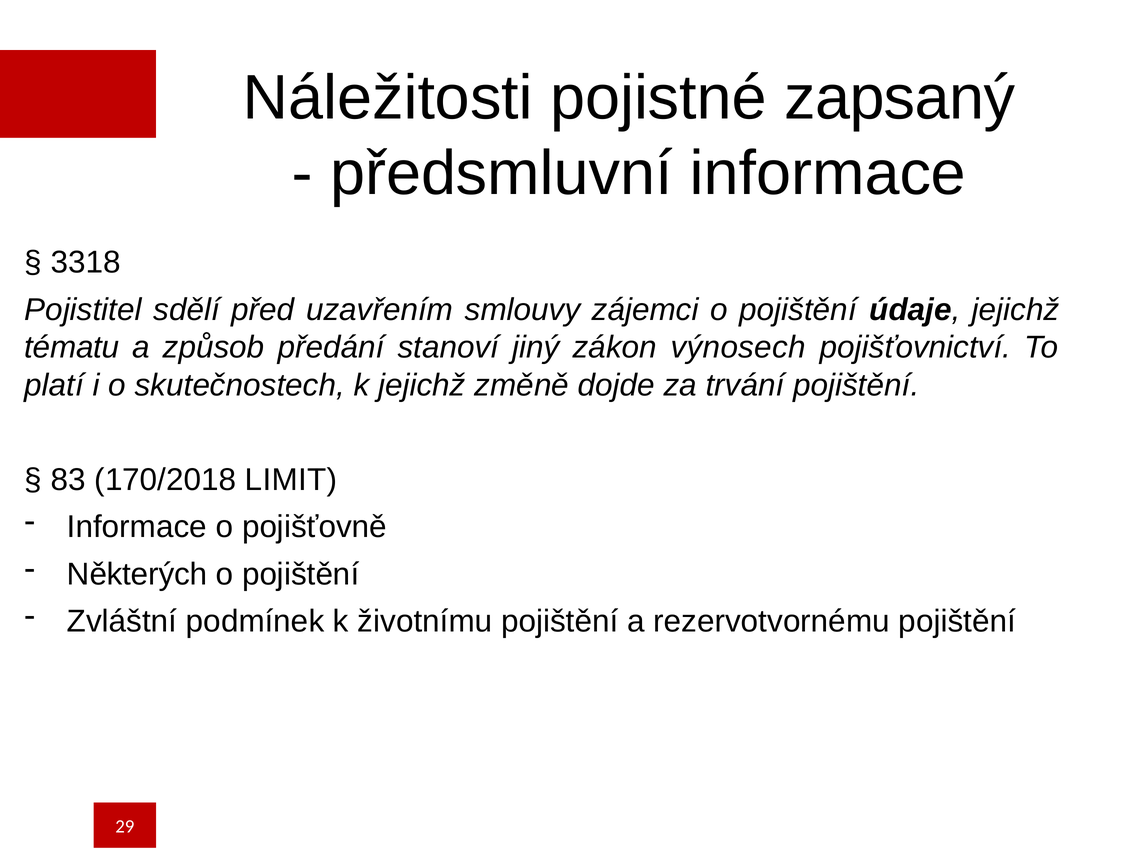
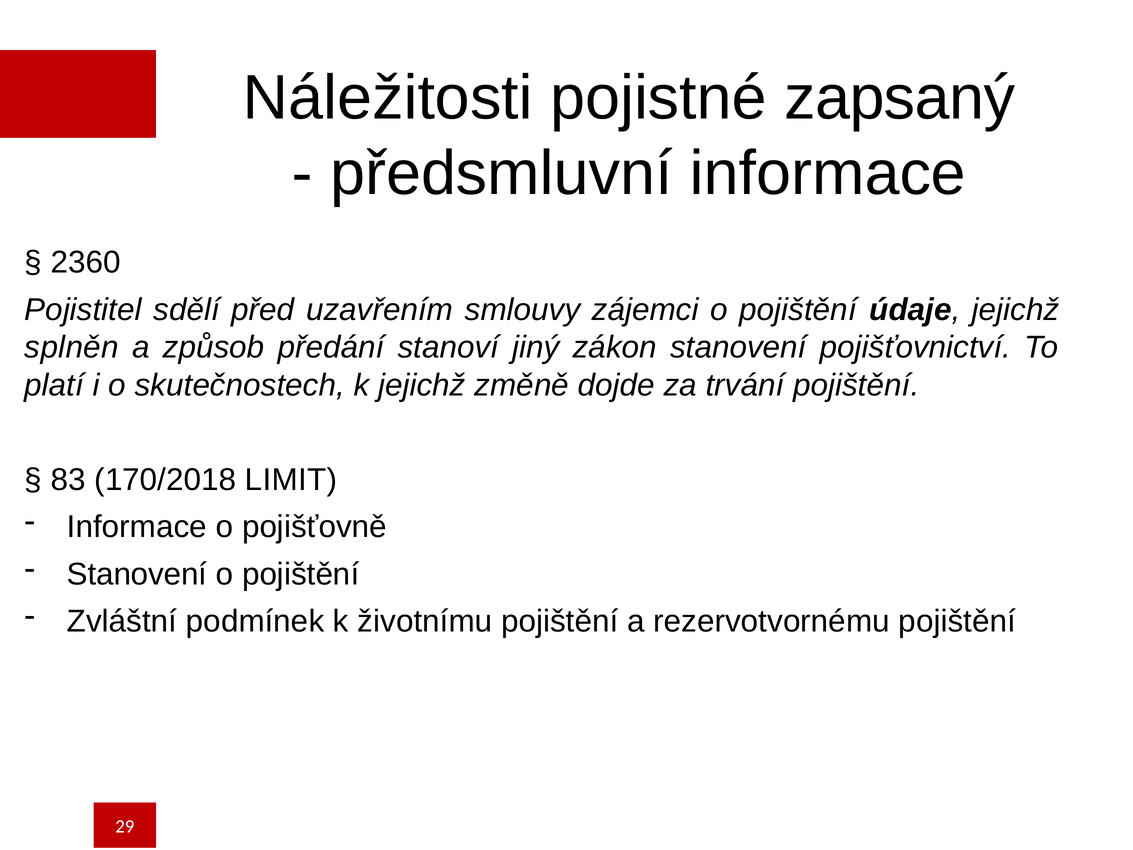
3318: 3318 -> 2360 (86, 262)
tématu: tématu -> splněn (72, 347)
zákon výnosech: výnosech -> stanovení (738, 347)
Některých: Některých -> Stanovení (137, 574)
